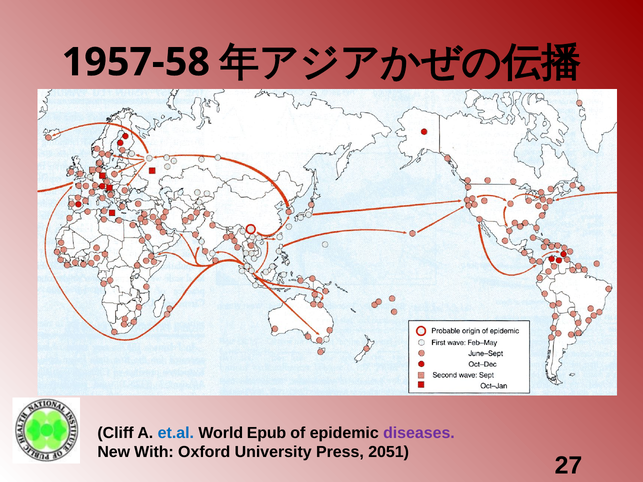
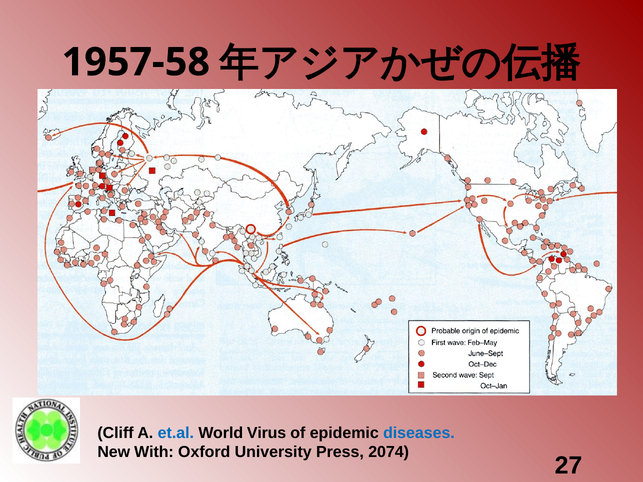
Epub: Epub -> Virus (267, 433)
diseases colour: purple -> blue (419, 433)
2051: 2051 -> 2074 (389, 452)
